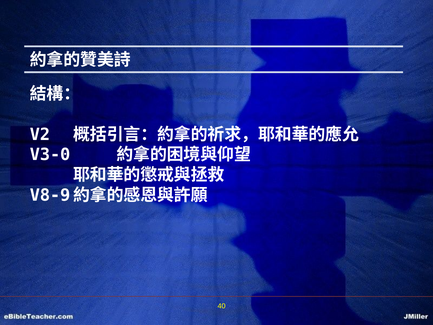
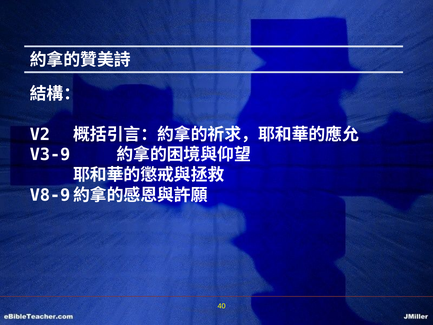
V3-0: V3-0 -> V3-9 (50, 155)
